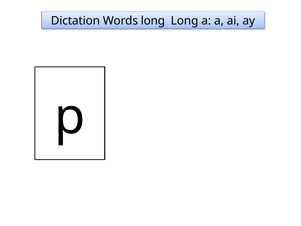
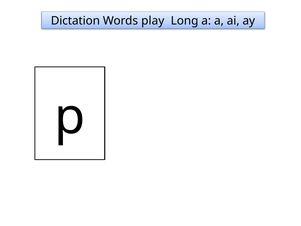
Words long: long -> play (153, 21)
